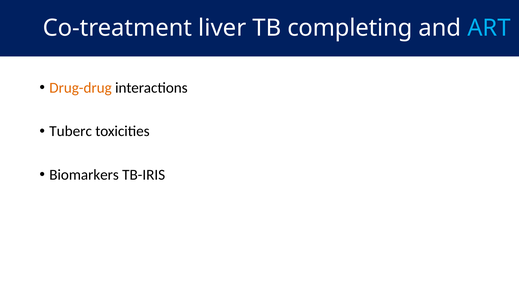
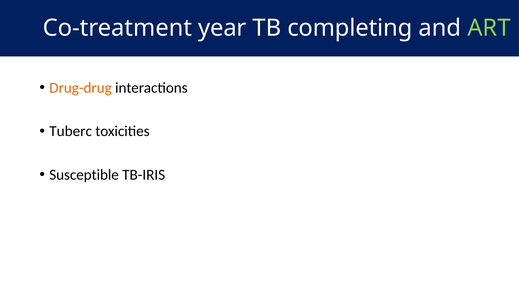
liver: liver -> year (222, 28)
ART colour: light blue -> light green (489, 28)
Biomarkers: Biomarkers -> Susceptible (84, 175)
